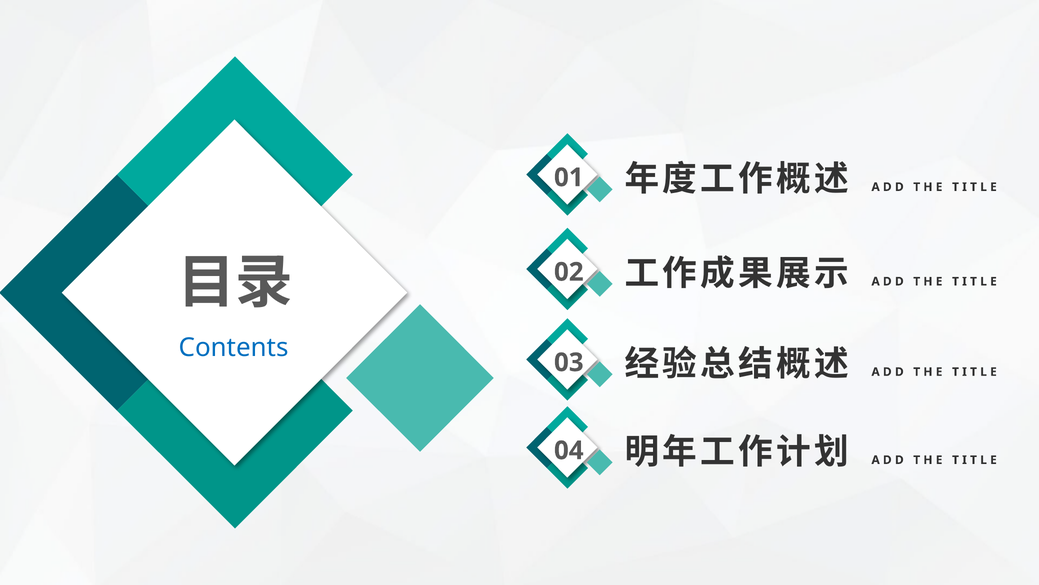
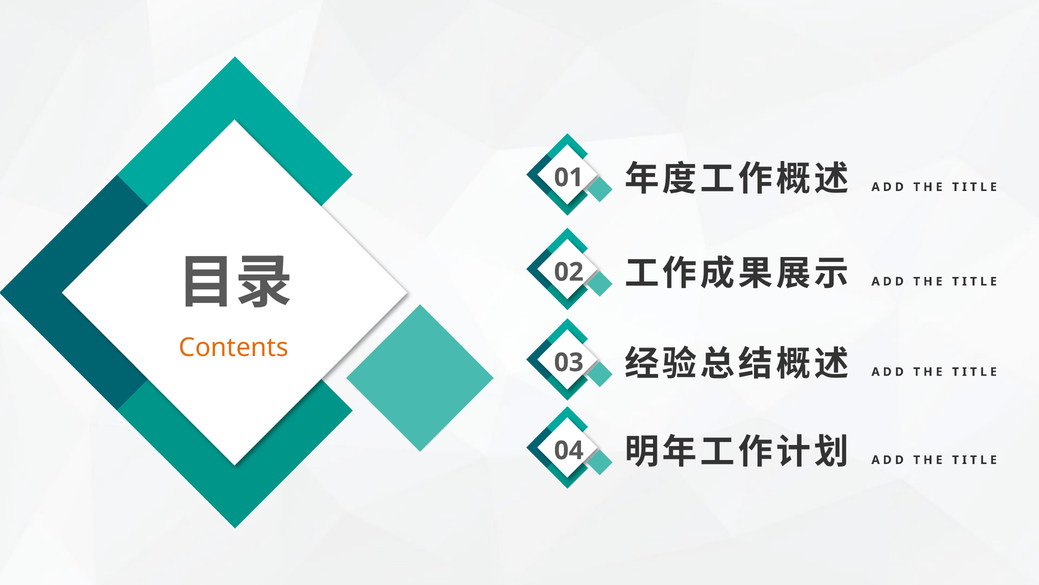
Contents colour: blue -> orange (234, 347)
